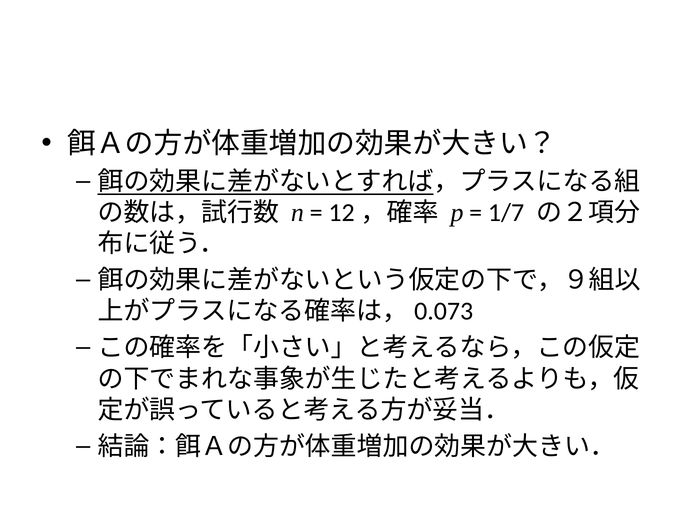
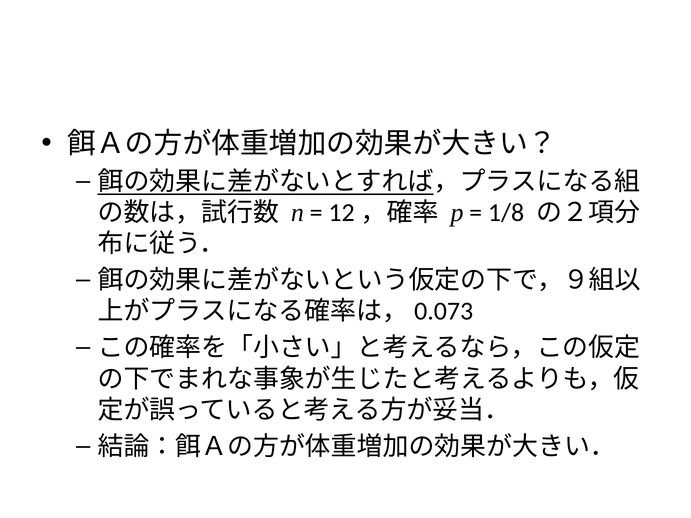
1/7: 1/7 -> 1/8 (506, 213)
